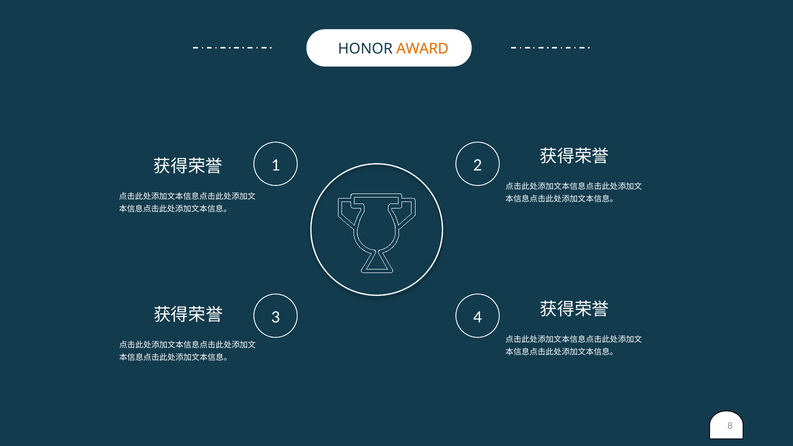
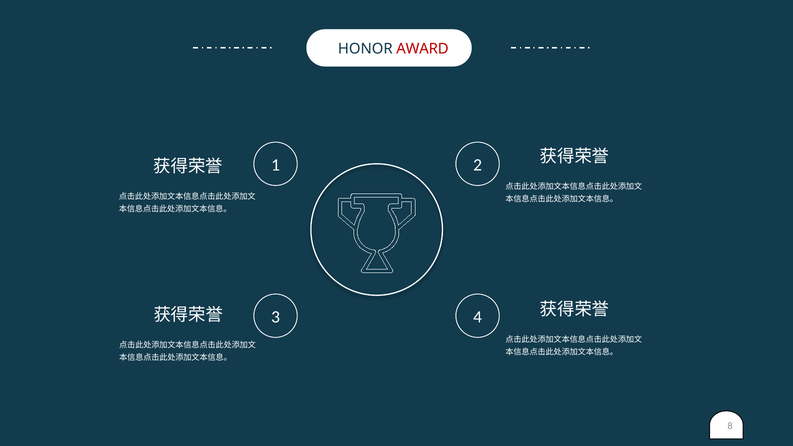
AWARD colour: orange -> red (422, 49)
